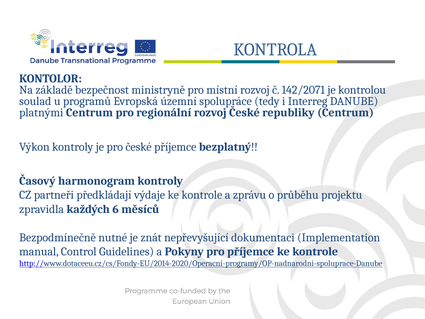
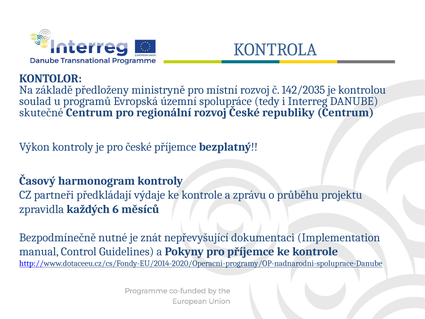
bezpečnost: bezpečnost -> předloženy (102, 90)
142/2071: 142/2071 -> 142/2035 (303, 90)
platnými: platnými -> skutečné (41, 113)
